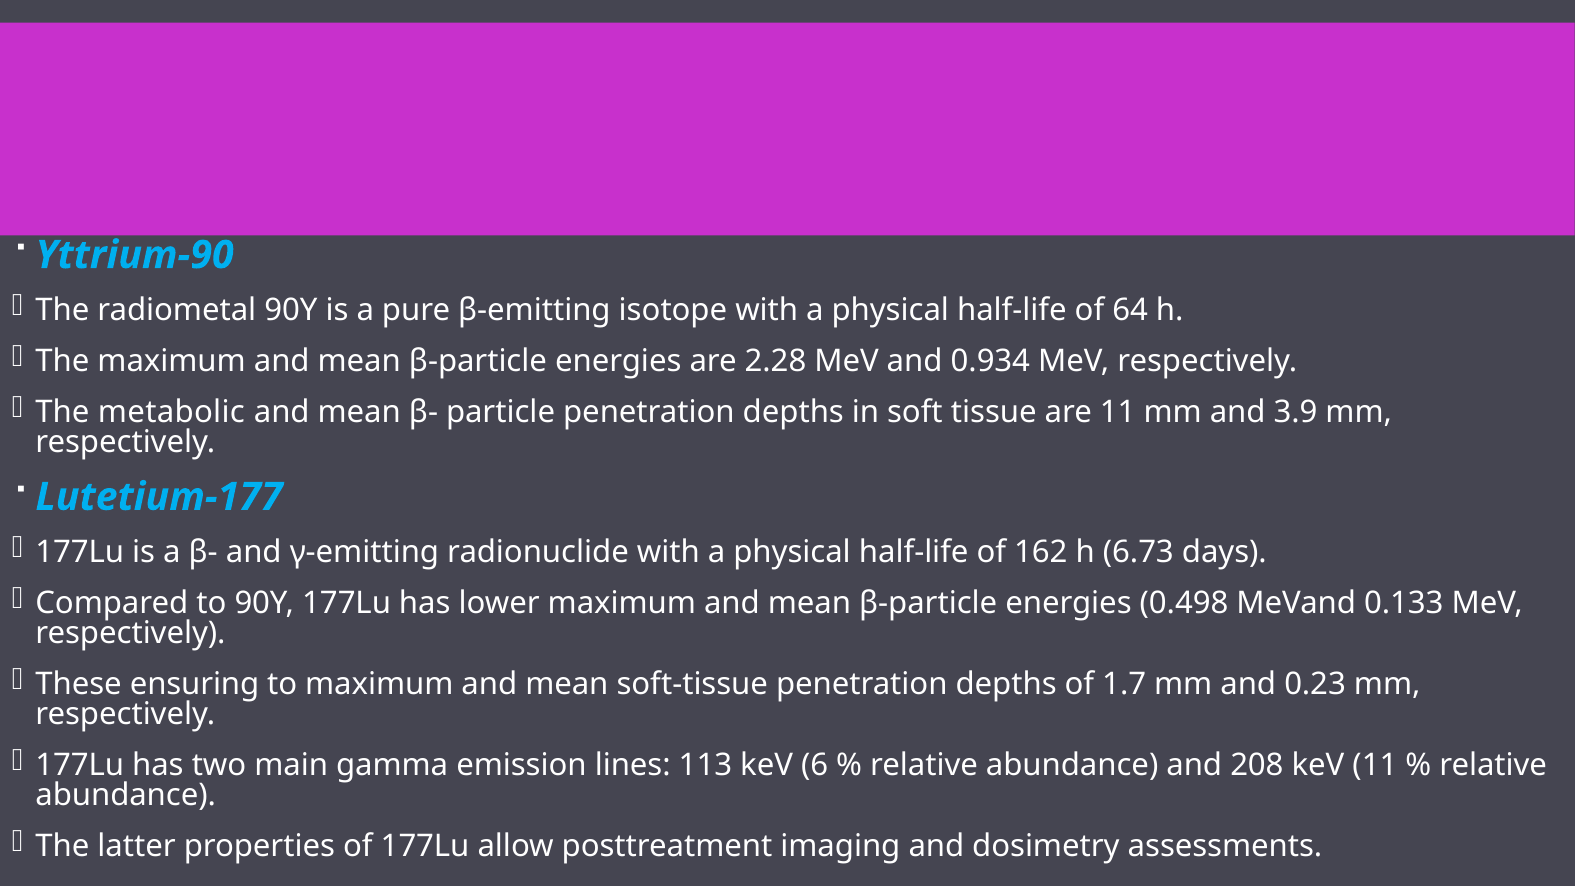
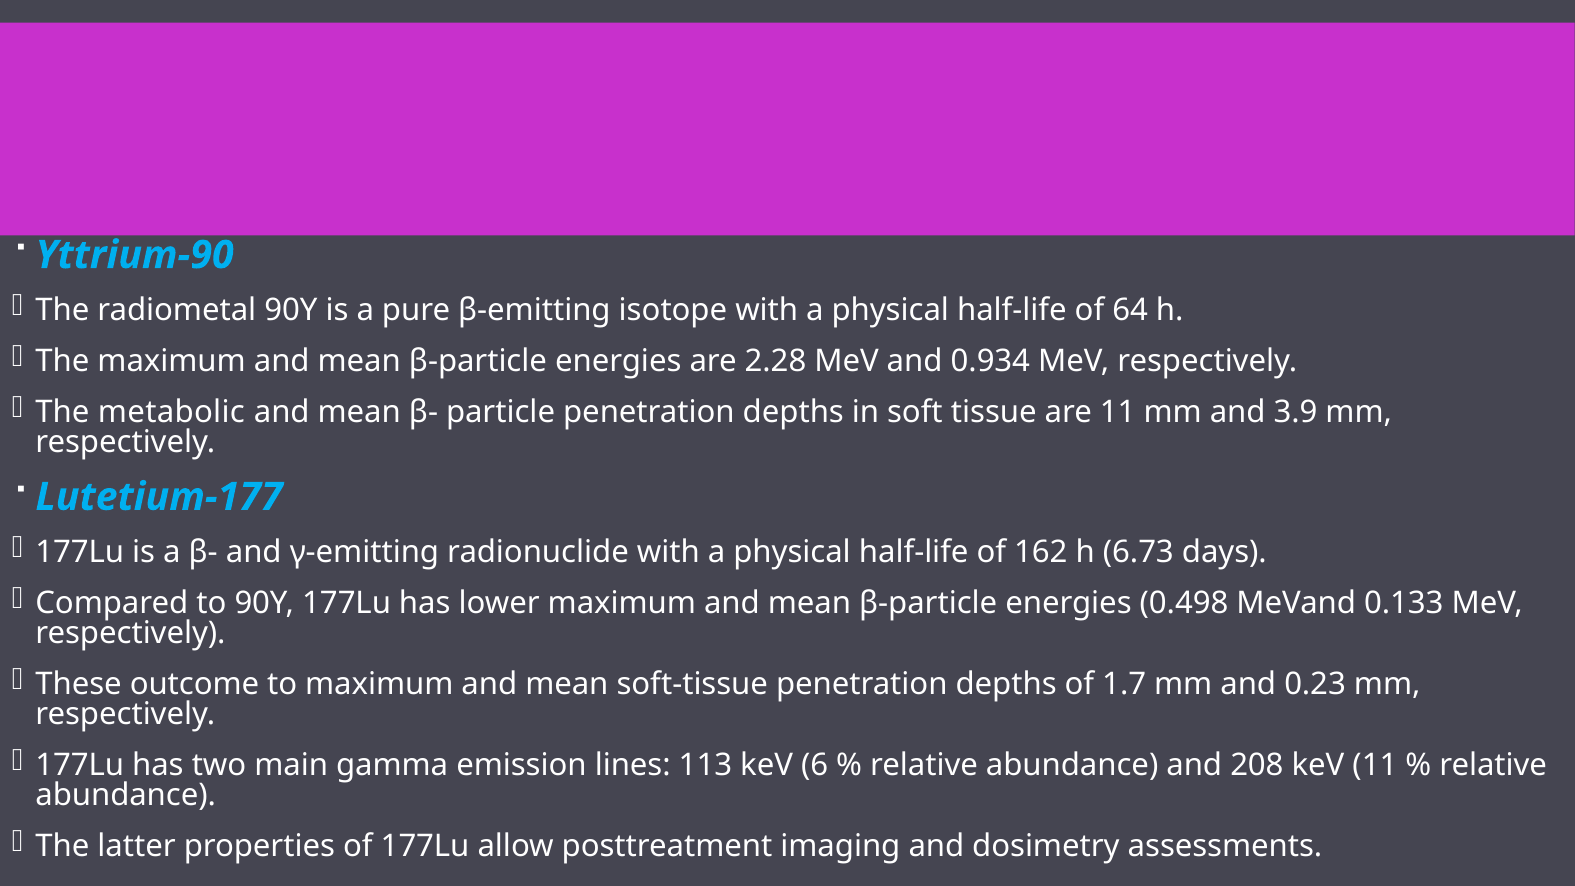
ensuring: ensuring -> outcome (194, 684)
